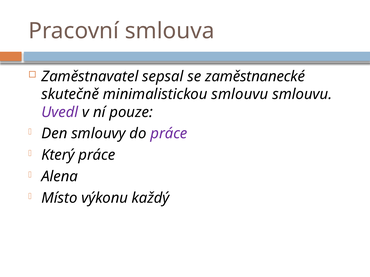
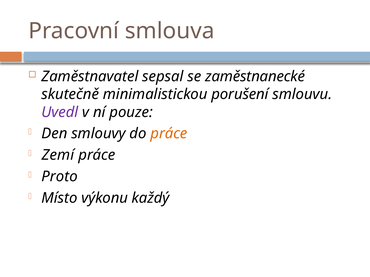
minimalistickou smlouvu: smlouvu -> porušení (240, 94)
práce colour: purple -> orange (169, 134)
Který: Který -> Zemí (58, 155)
Alena: Alena -> Proto (60, 177)
